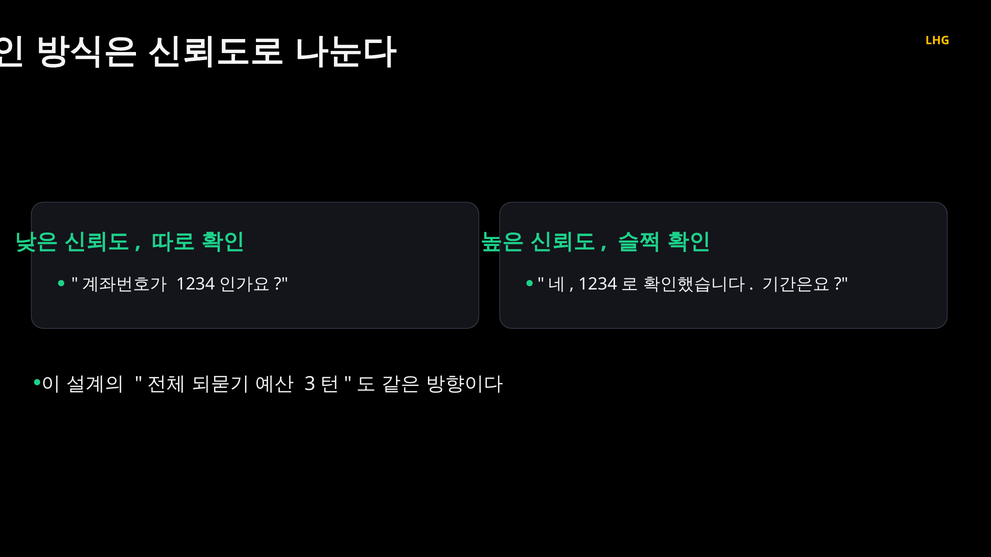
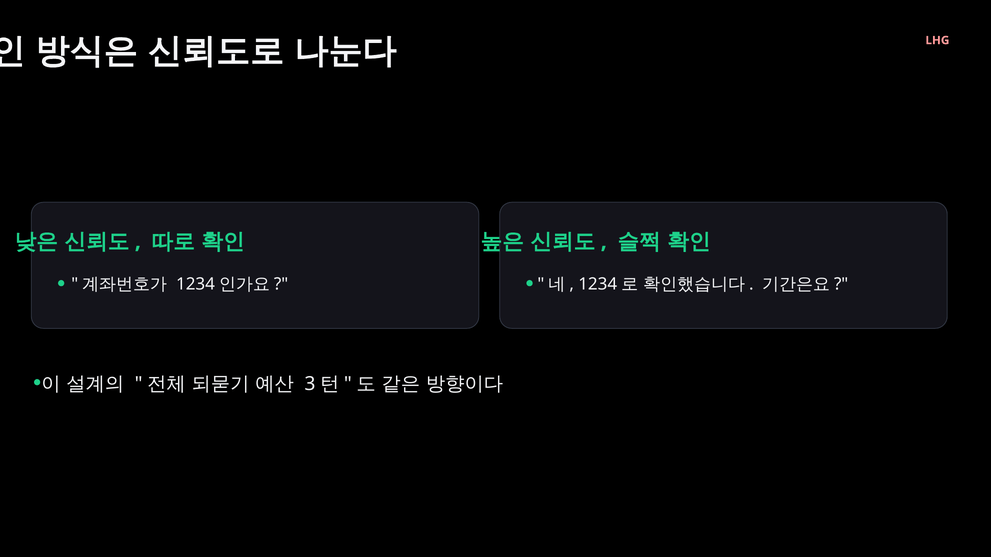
LHG colour: yellow -> pink (937, 40)
